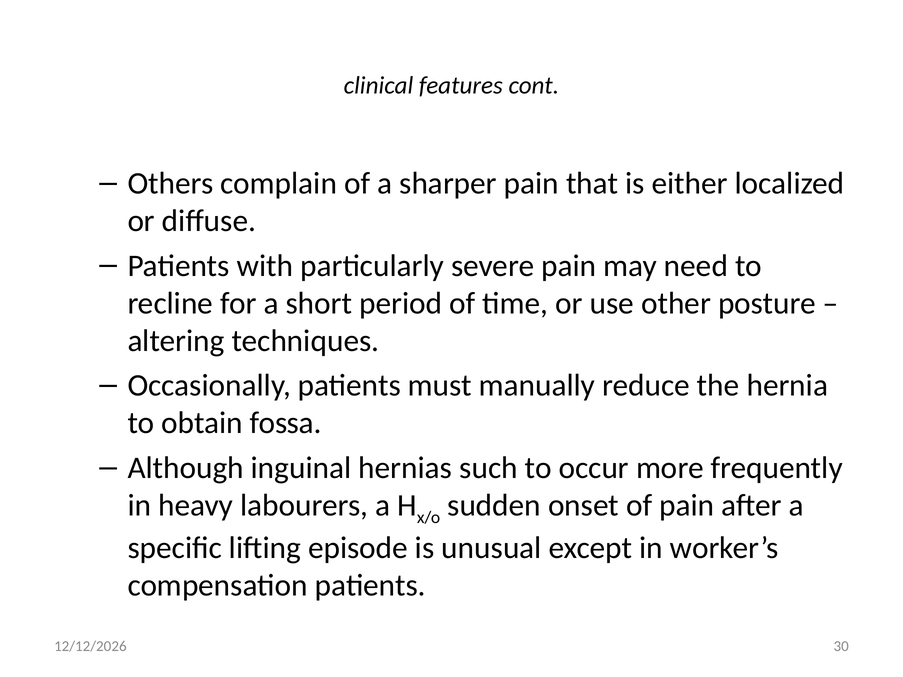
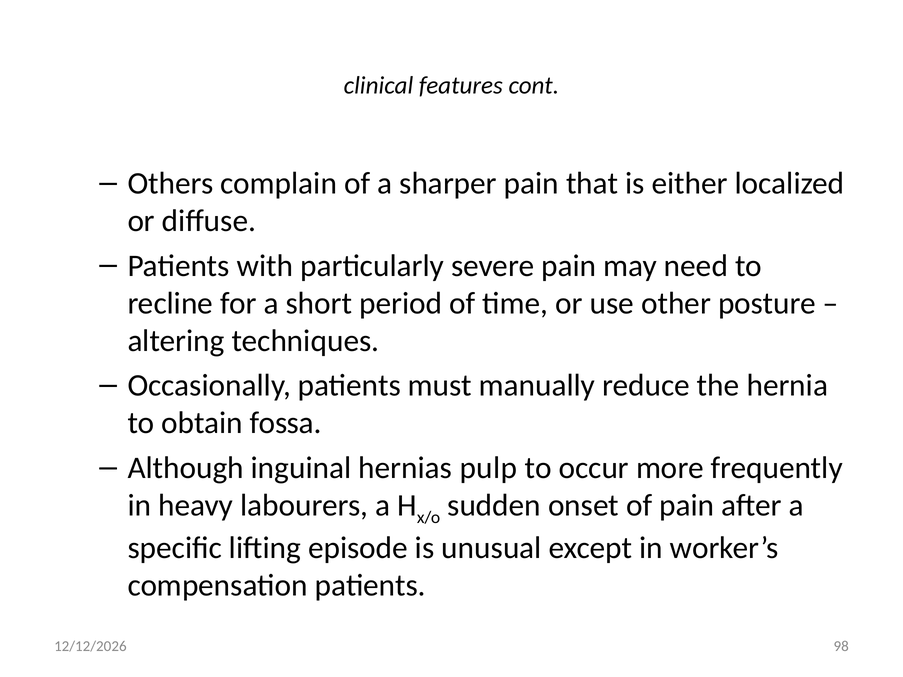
such: such -> pulp (488, 468)
30: 30 -> 98 (841, 647)
